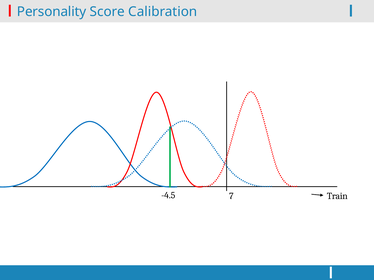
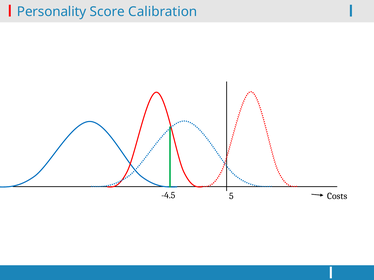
7: 7 -> 5 (231, 196)
Train: Train -> Costs (337, 196)
